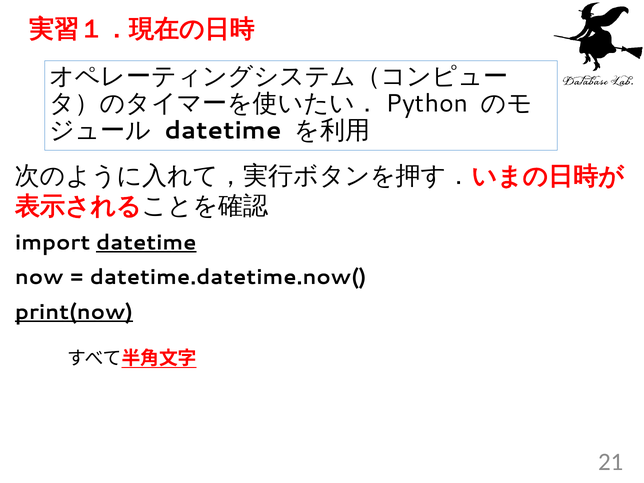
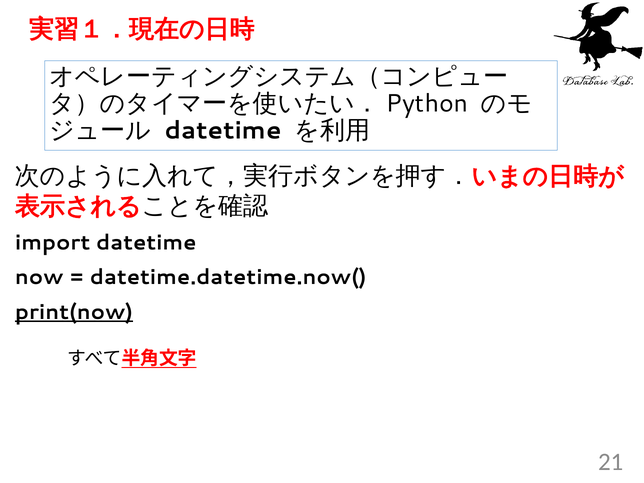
datetime underline: present -> none (146, 243)
